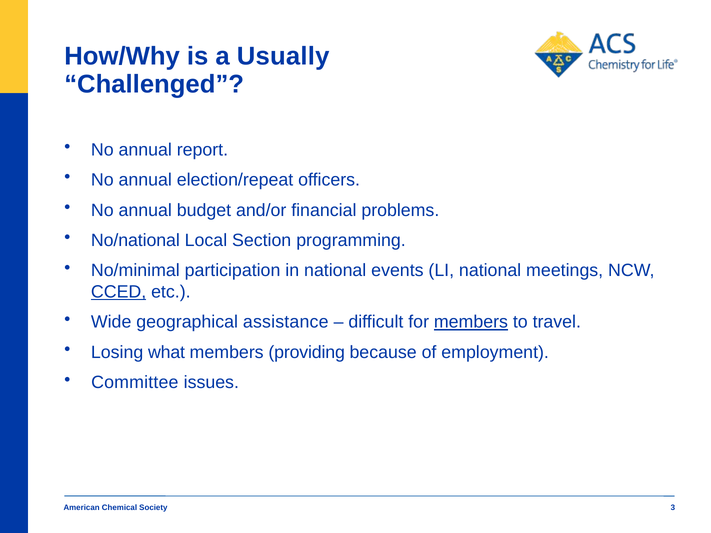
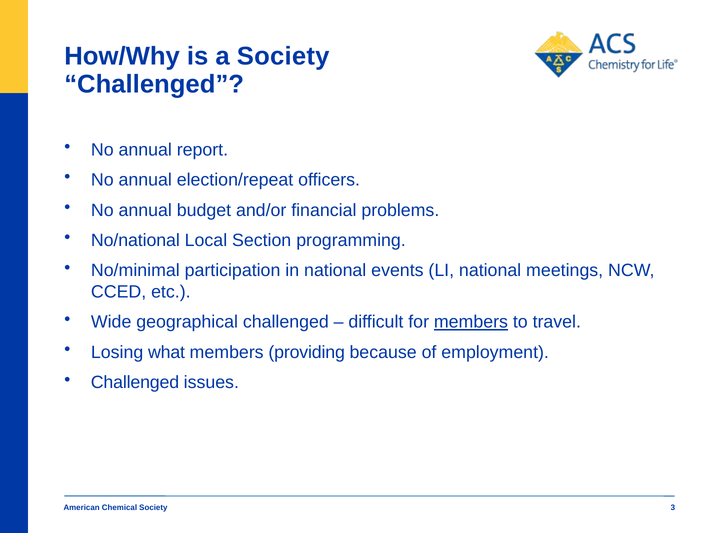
a Usually: Usually -> Society (283, 56)
CCED underline: present -> none (119, 292)
geographical assistance: assistance -> challenged (286, 322)
Committee: Committee -> Challenged (135, 383)
